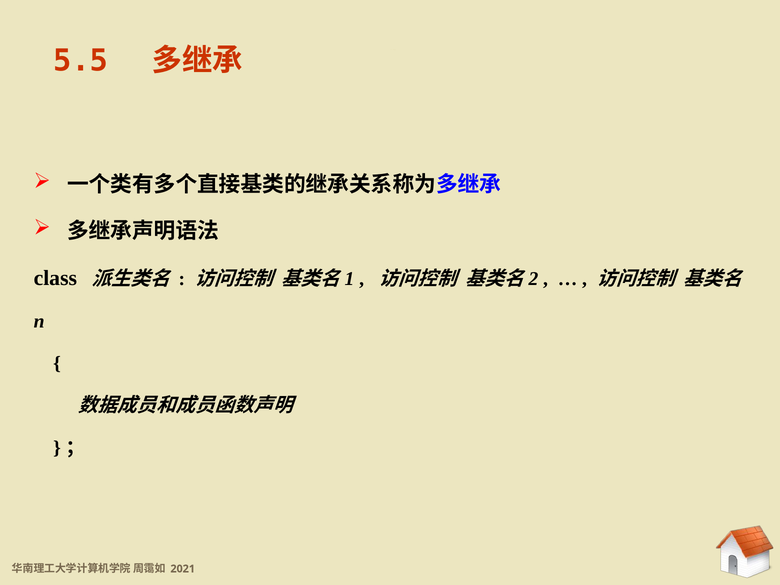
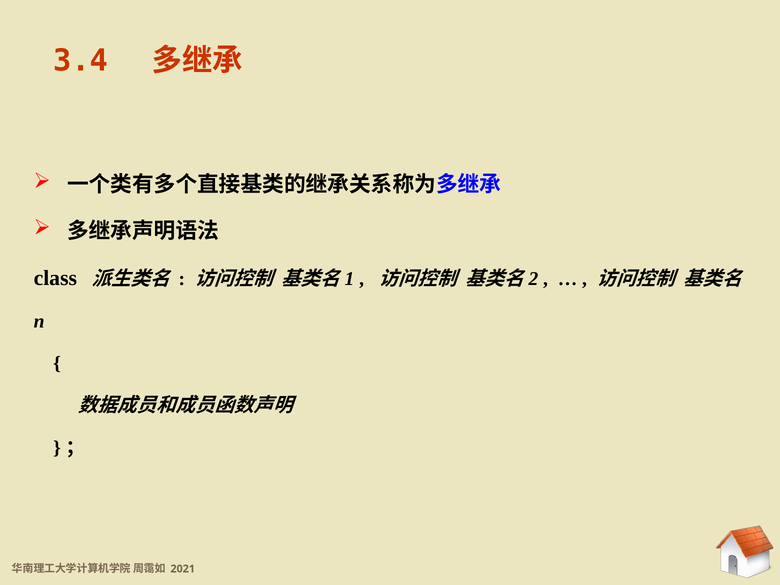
5.5: 5.5 -> 3.4 (81, 61)
